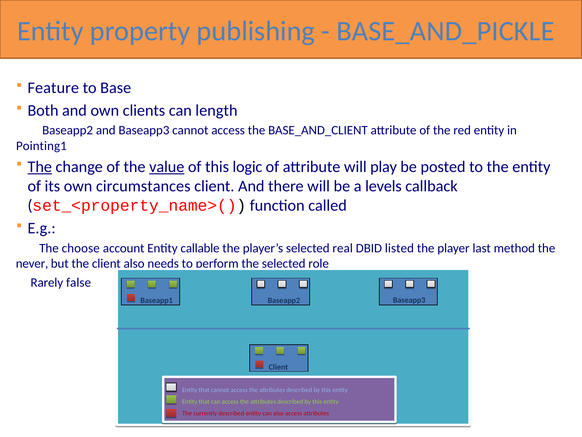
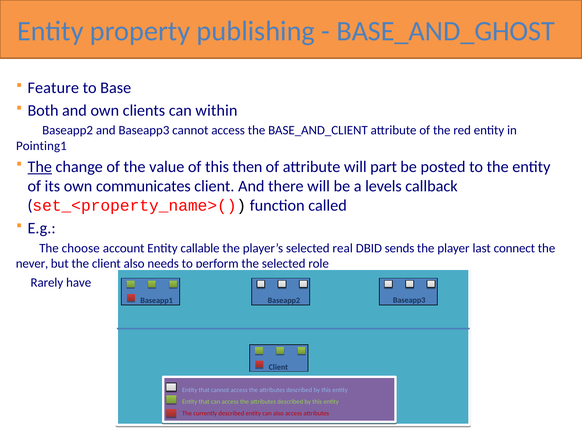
BASE_AND_PICKLE: BASE_AND_PICKLE -> BASE_AND_GHOST (446, 31)
length: length -> within (216, 110)
value underline: present -> none (167, 167)
logic: logic -> then (247, 167)
play: play -> part (384, 167)
circumstances: circumstances -> communicates (143, 186)
listed: listed -> sends (400, 248)
method: method -> connect (514, 248)
false: false -> have (79, 282)
